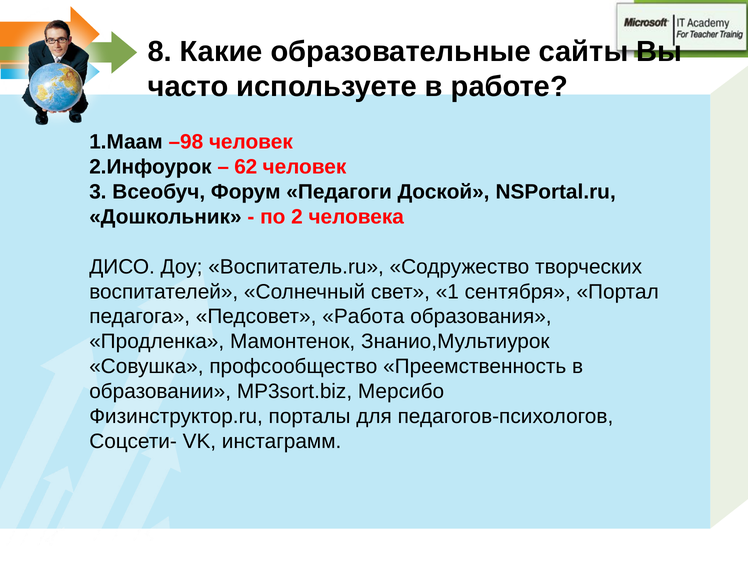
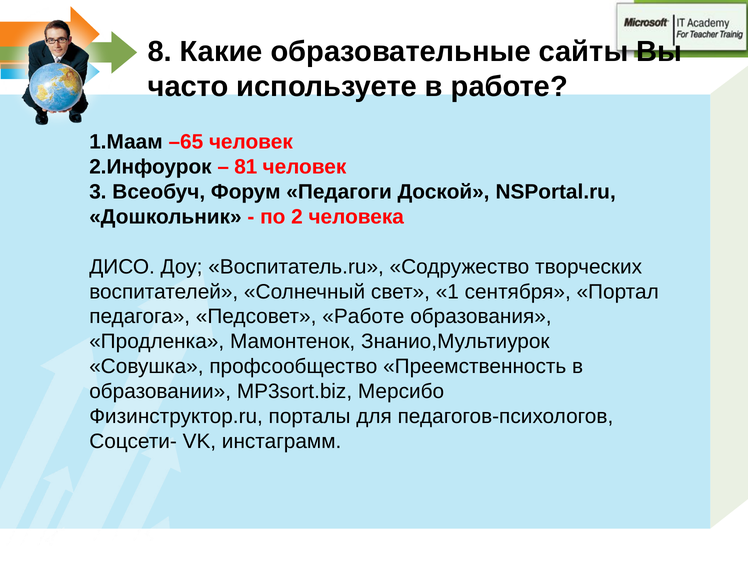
–98: –98 -> –65 (186, 142)
62: 62 -> 81 (246, 167)
Педсовет Работа: Работа -> Работе (363, 317)
